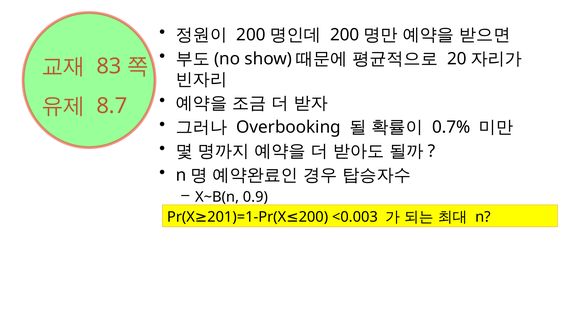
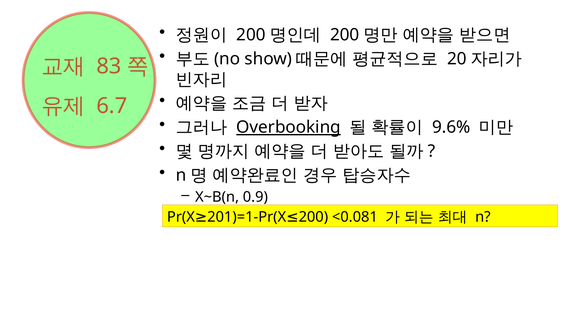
8.7: 8.7 -> 6.7 (112, 106)
Overbooking underline: none -> present (289, 127)
0.7%: 0.7% -> 9.6% (451, 127)
<0.003: <0.003 -> <0.081 (355, 217)
